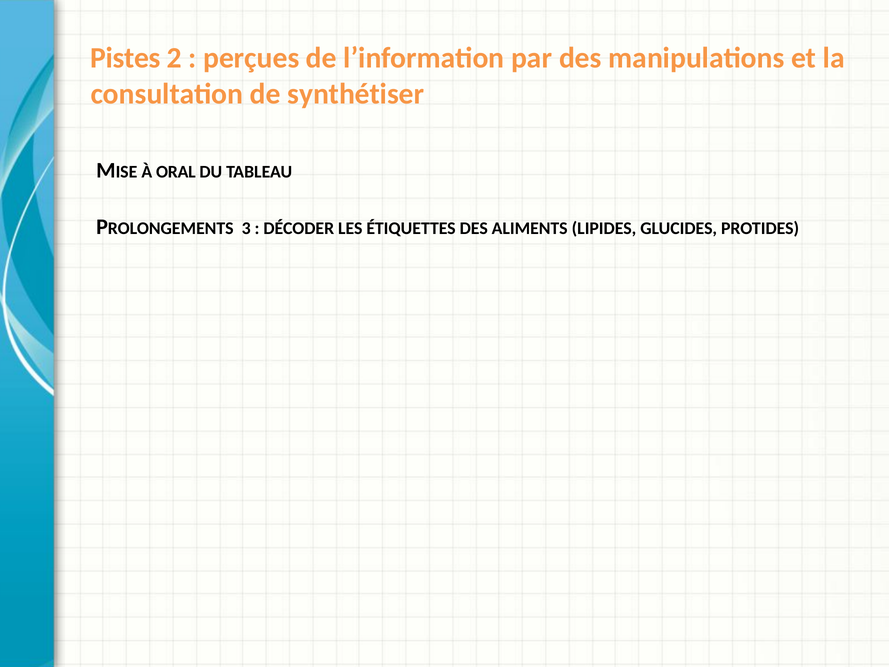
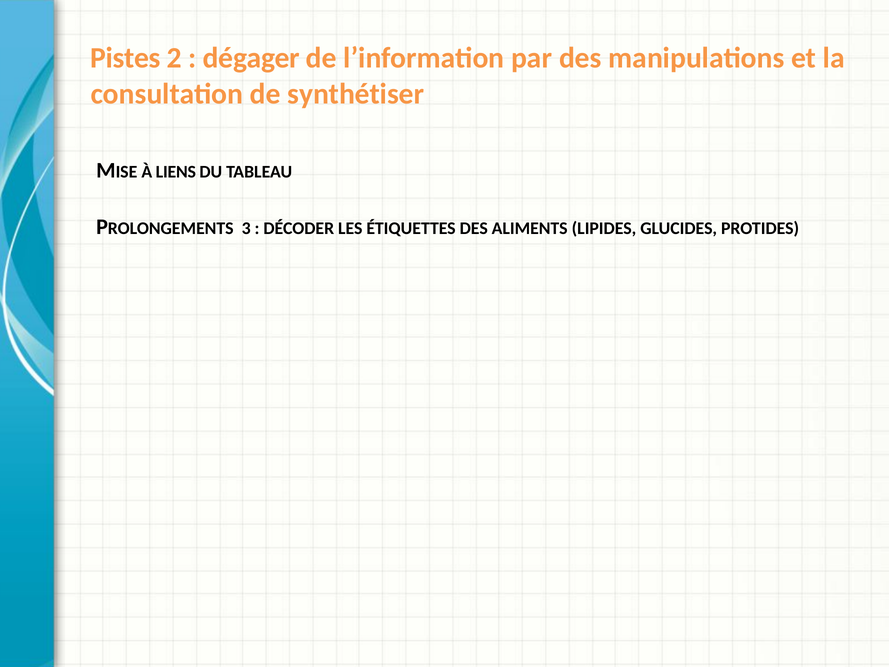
perçues: perçues -> dégager (251, 58)
ORAL: ORAL -> LIENS (176, 172)
